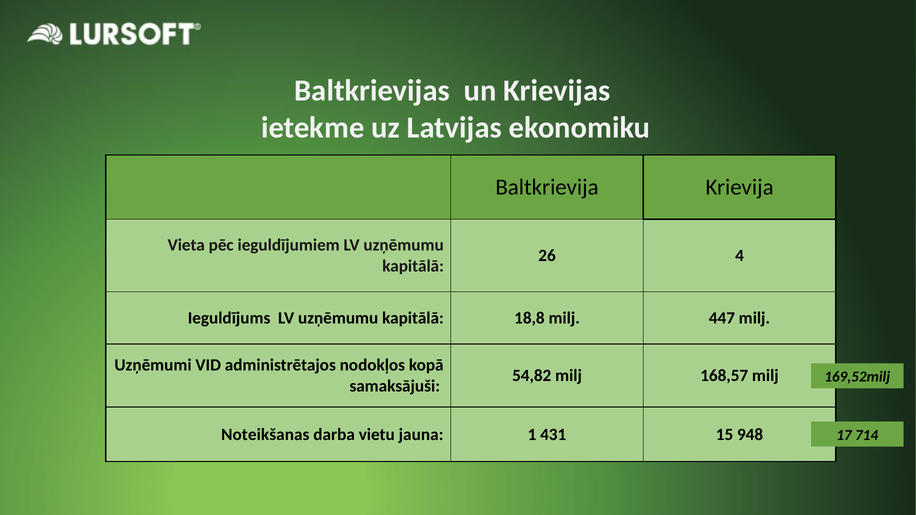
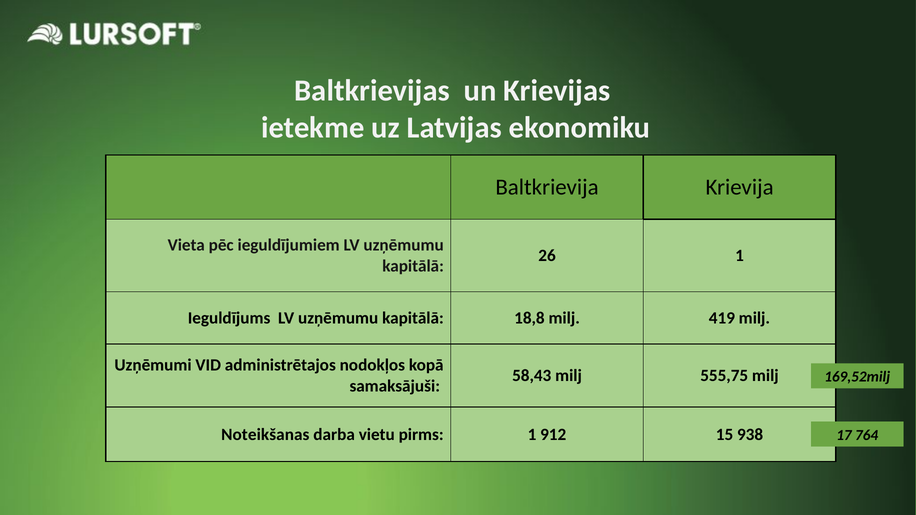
26 4: 4 -> 1 (740, 256)
447: 447 -> 419 (722, 318)
54,82: 54,82 -> 58,43 (532, 376)
168,57: 168,57 -> 555,75 (724, 376)
jauna: jauna -> pirms (421, 435)
431: 431 -> 912 (553, 435)
948: 948 -> 938 (750, 435)
714: 714 -> 764 (867, 435)
